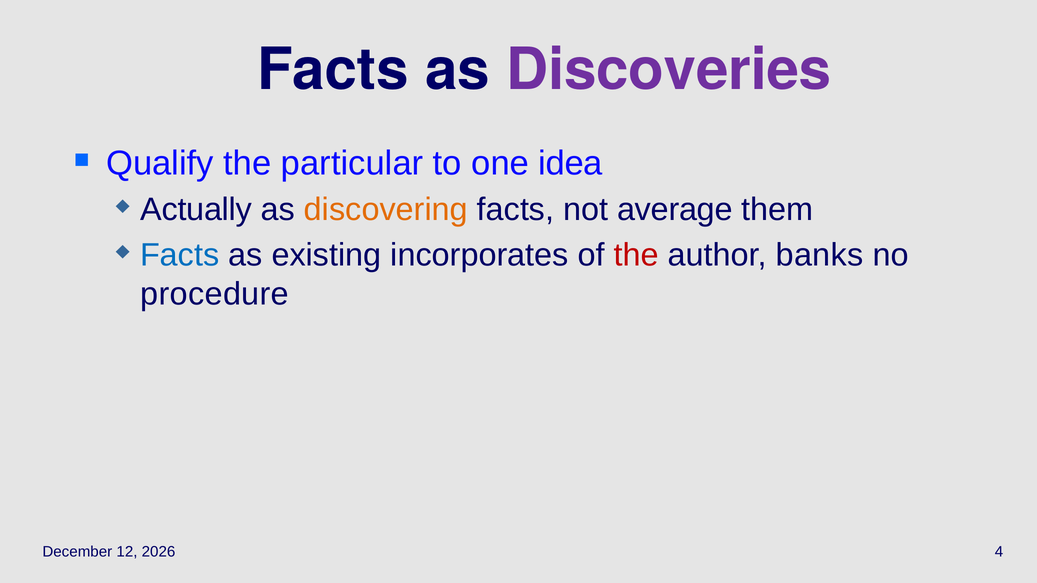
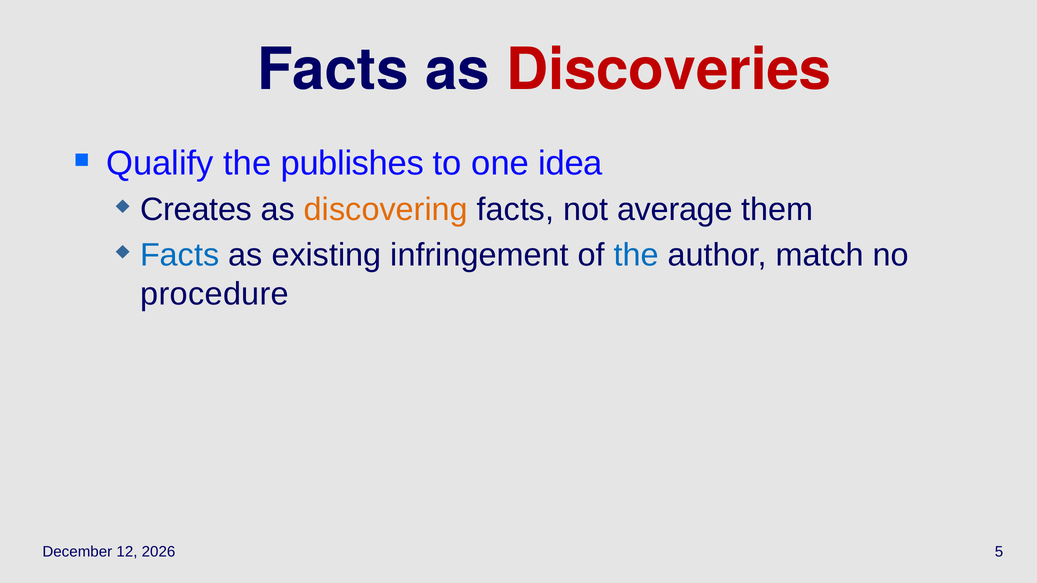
Discoveries colour: purple -> red (669, 70)
particular: particular -> publishes (352, 163)
Actually: Actually -> Creates (196, 210)
incorporates: incorporates -> infringement (479, 255)
the colour: red -> blue (636, 255)
banks: banks -> match (820, 255)
4: 4 -> 5 (999, 552)
